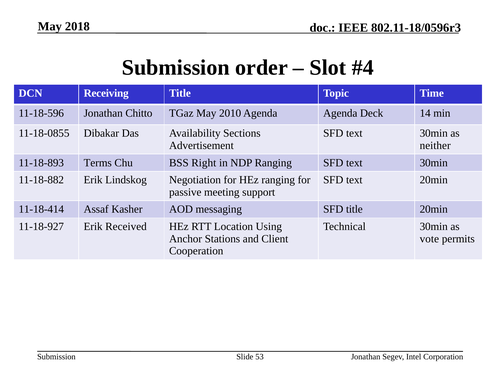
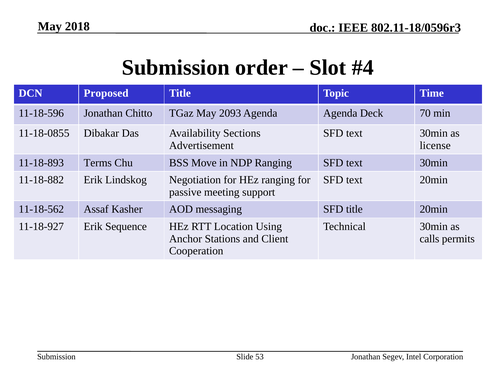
Receiving: Receiving -> Proposed (106, 93)
2010: 2010 -> 2093 (230, 113)
14: 14 -> 70 (425, 113)
neither: neither -> license (435, 146)
Right: Right -> Move (204, 163)
11-18-414: 11-18-414 -> 11-18-562 (41, 209)
Received: Received -> Sequence (126, 227)
vote: vote -> calls (429, 239)
